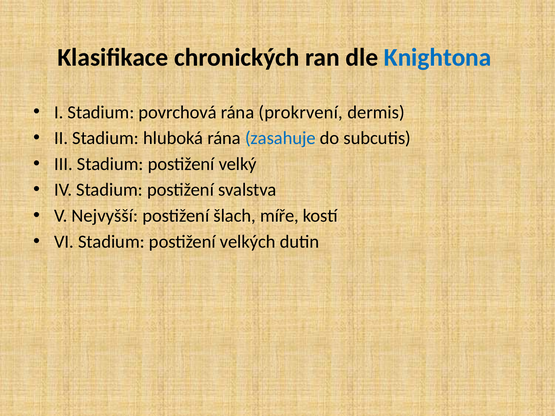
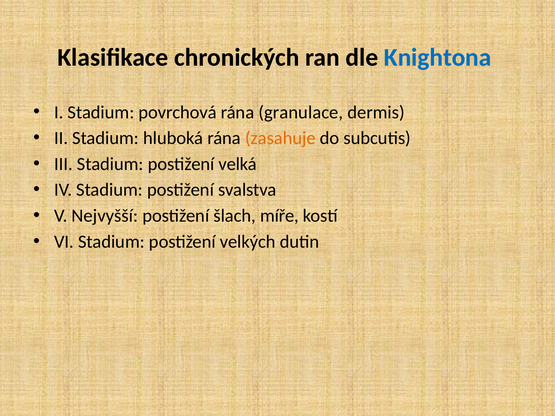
prokrvení: prokrvení -> granulace (301, 112)
zasahuje colour: blue -> orange (280, 138)
velký: velký -> velká (238, 164)
